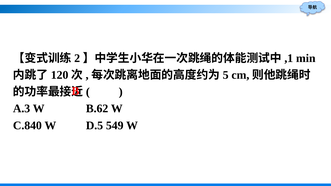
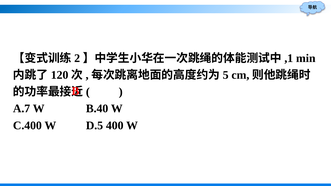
A.3: A.3 -> A.7 (22, 109)
B.62: B.62 -> B.40 (97, 109)
C.840: C.840 -> C.400 (27, 126)
549: 549 -> 400 (115, 126)
